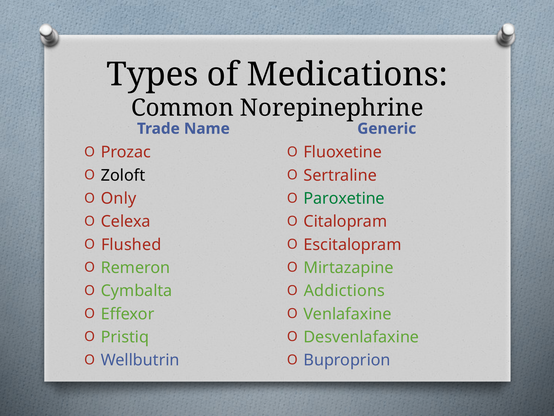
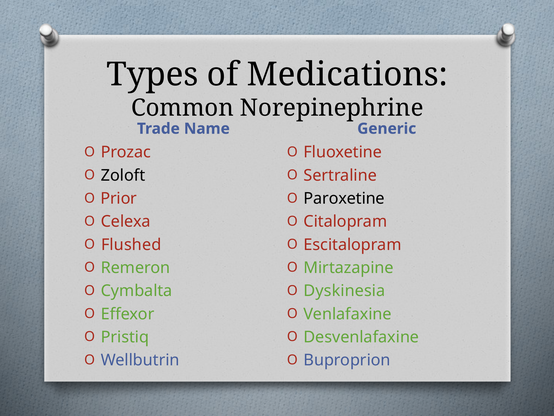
Only: Only -> Prior (119, 198)
Paroxetine colour: green -> black (344, 198)
Addictions: Addictions -> Dyskinesia (344, 291)
